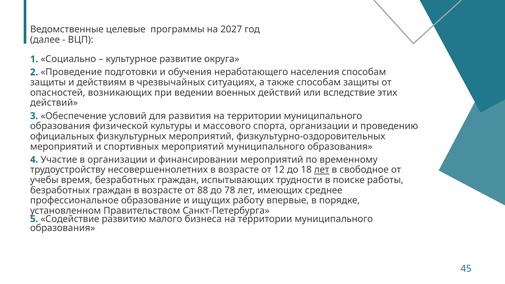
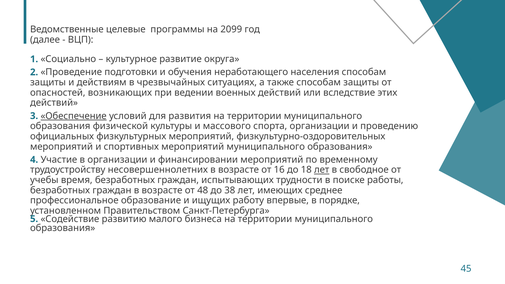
2027: 2027 -> 2099 (231, 29)
Обеспечение underline: none -> present (74, 116)
12: 12 -> 16 (279, 170)
88: 88 -> 48 (203, 190)
78: 78 -> 38 (230, 190)
